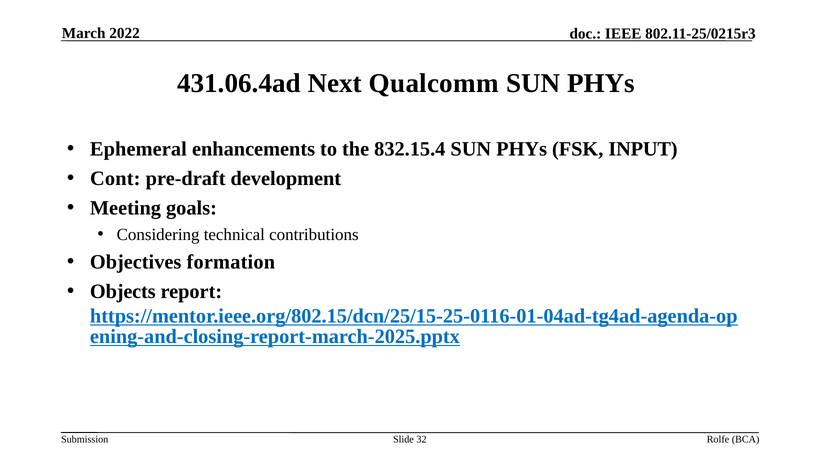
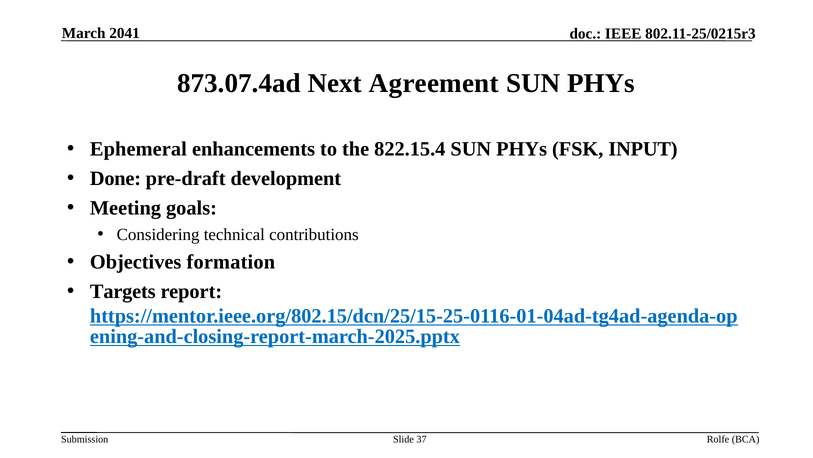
2022: 2022 -> 2041 (125, 33)
431.06.4ad: 431.06.4ad -> 873.07.4ad (239, 83)
Qualcomm: Qualcomm -> Agreement (434, 83)
832.15.4: 832.15.4 -> 822.15.4 (410, 149)
Cont: Cont -> Done (115, 178)
Objects: Objects -> Targets (123, 291)
32: 32 -> 37 (422, 439)
